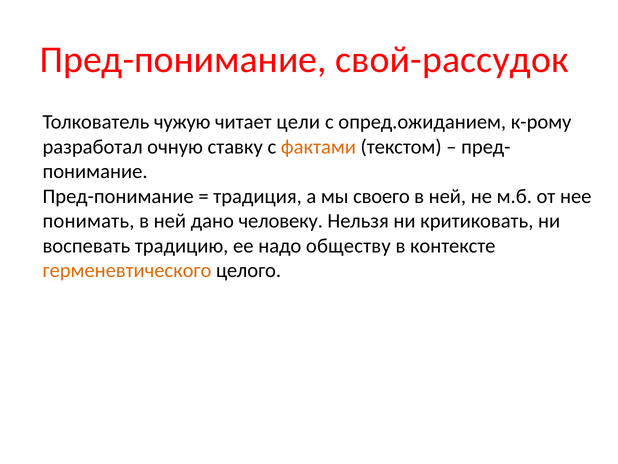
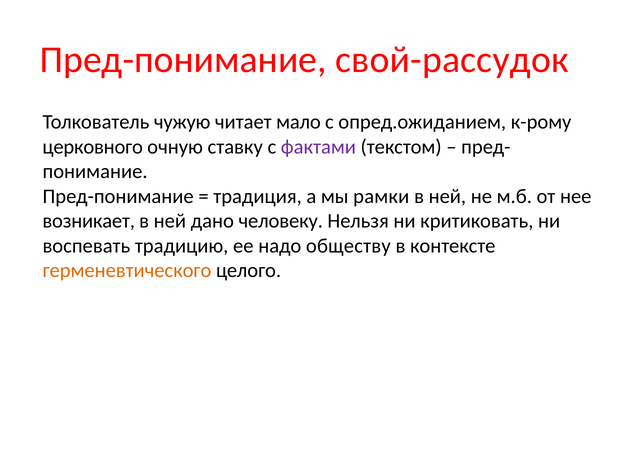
цели: цели -> мало (298, 122)
разработал: разработал -> церковного (93, 147)
фактами colour: orange -> purple (318, 147)
своего: своего -> рамки (381, 196)
понимать: понимать -> возникает (89, 221)
